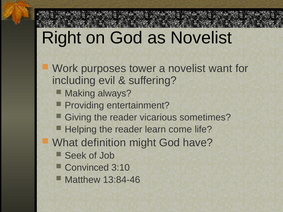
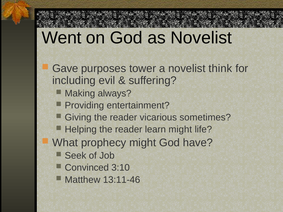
Right: Right -> Went (62, 38)
Work: Work -> Gave (65, 69)
want: want -> think (220, 69)
learn come: come -> might (180, 130)
definition: definition -> prophecy (104, 143)
13:84-46: 13:84-46 -> 13:11-46 (122, 180)
